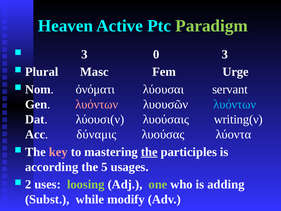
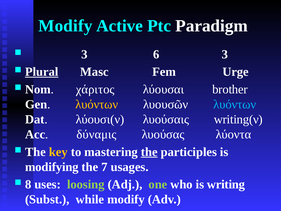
Heaven: Heaven -> Modify (65, 26)
Paradigm colour: light green -> white (212, 26)
0: 0 -> 6 (156, 54)
Plural underline: none -> present (42, 72)
ὀνόματι: ὀνόματι -> χάριτος (95, 89)
servant: servant -> brother (230, 89)
λυόντων colour: pink -> yellow (97, 104)
key colour: pink -> yellow (58, 152)
according: according -> modifying (52, 167)
5: 5 -> 7 (104, 167)
2: 2 -> 8 (28, 184)
adding: adding -> writing (226, 184)
